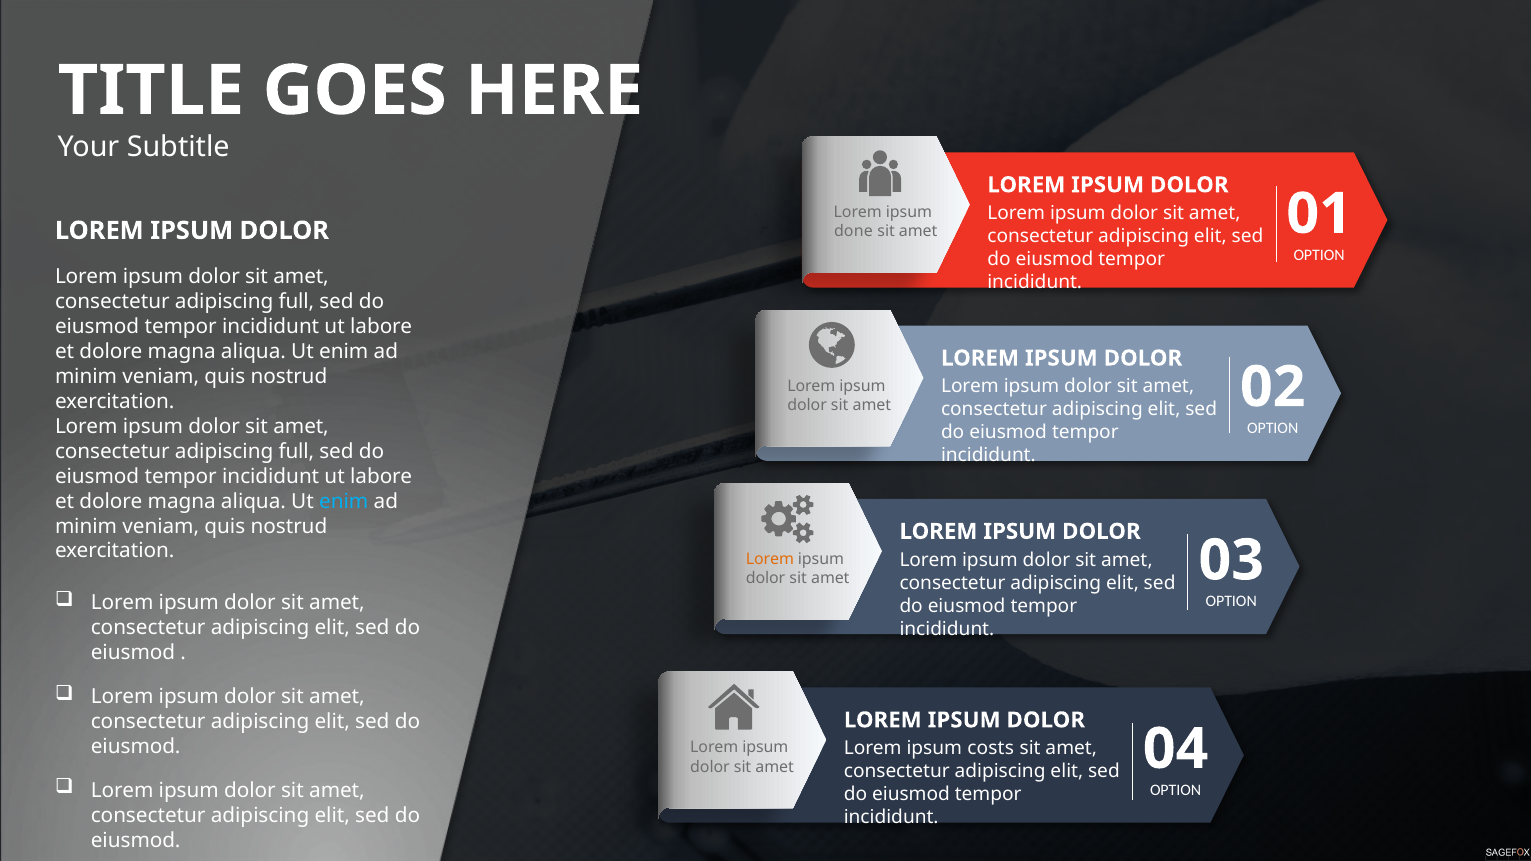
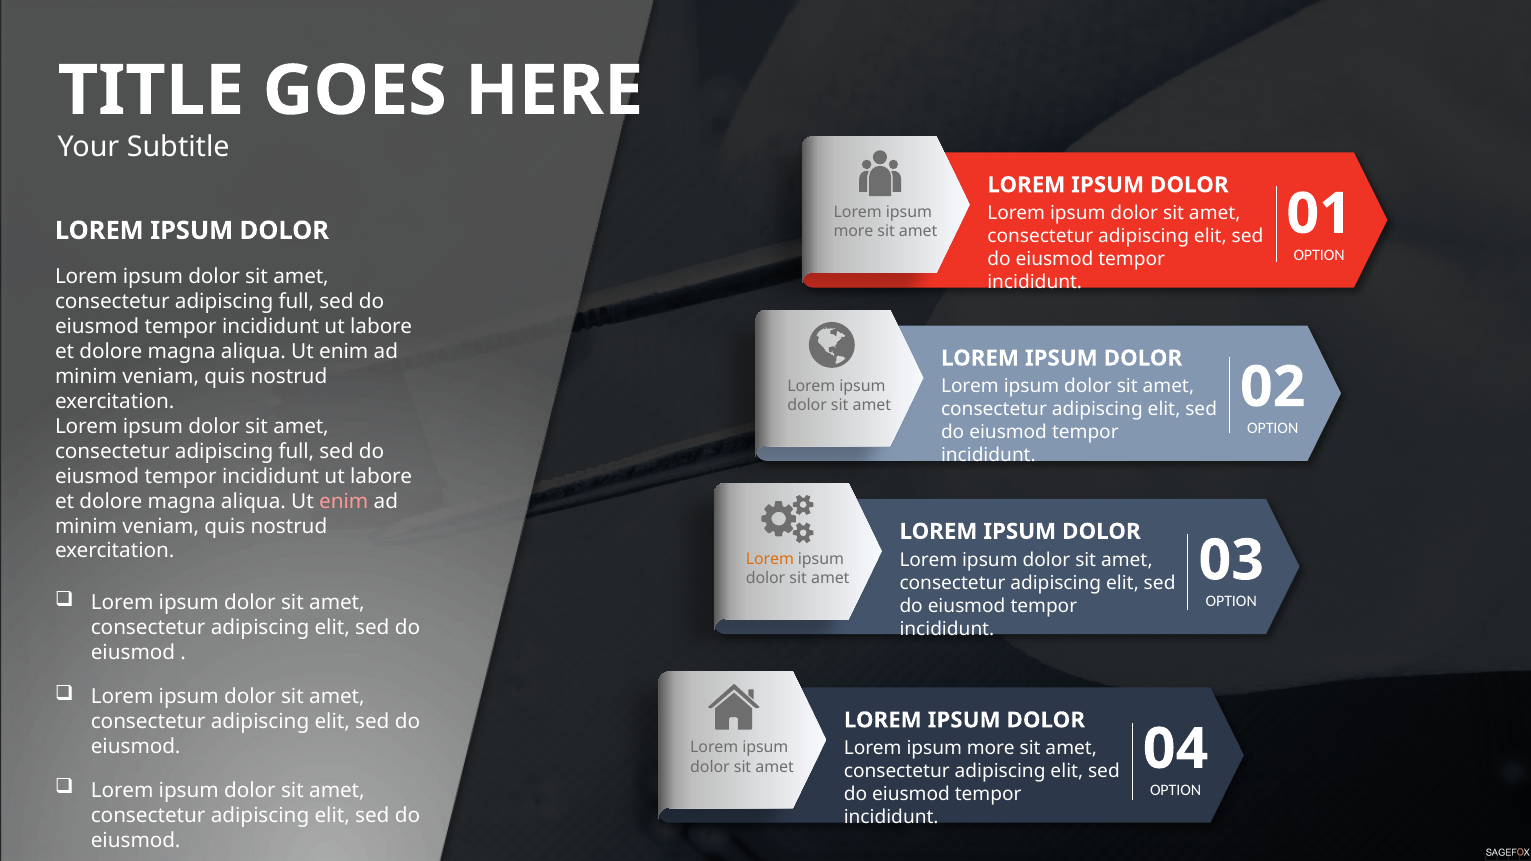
done: done -> more (854, 232)
enim colour: light blue -> pink (344, 501)
costs: costs -> more (991, 749)
